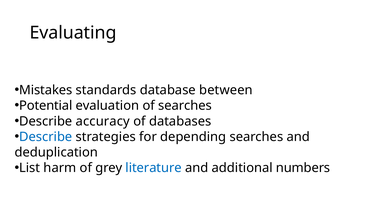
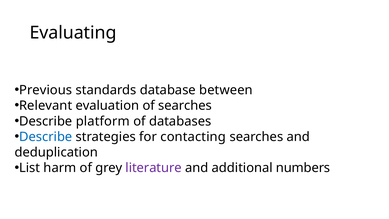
Mistakes: Mistakes -> Previous (46, 90)
Potential: Potential -> Relevant (46, 106)
accuracy: accuracy -> platform (103, 121)
depending: depending -> contacting (193, 137)
literature colour: blue -> purple (154, 168)
